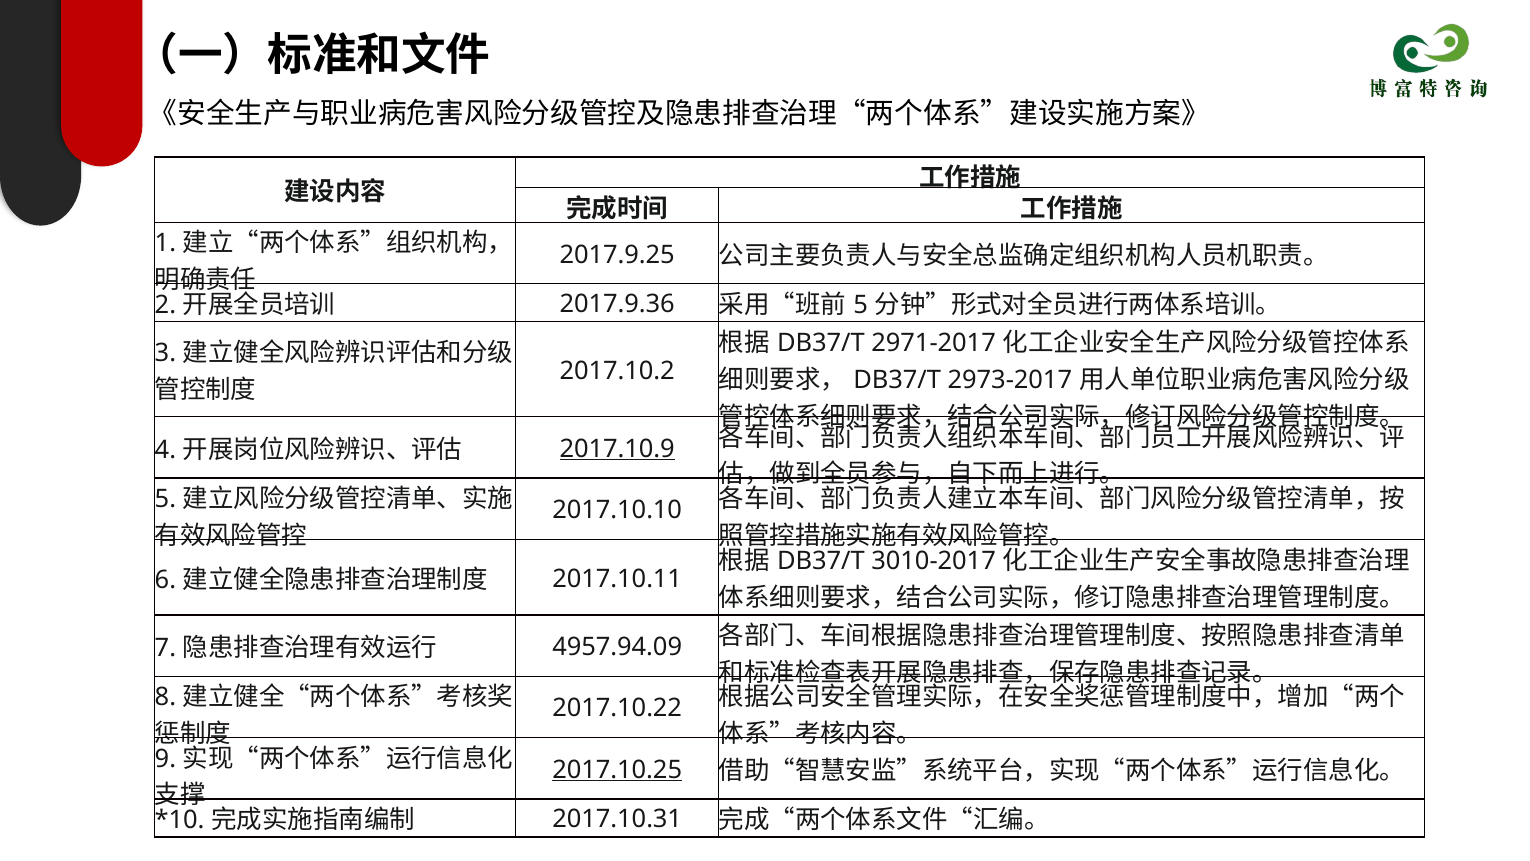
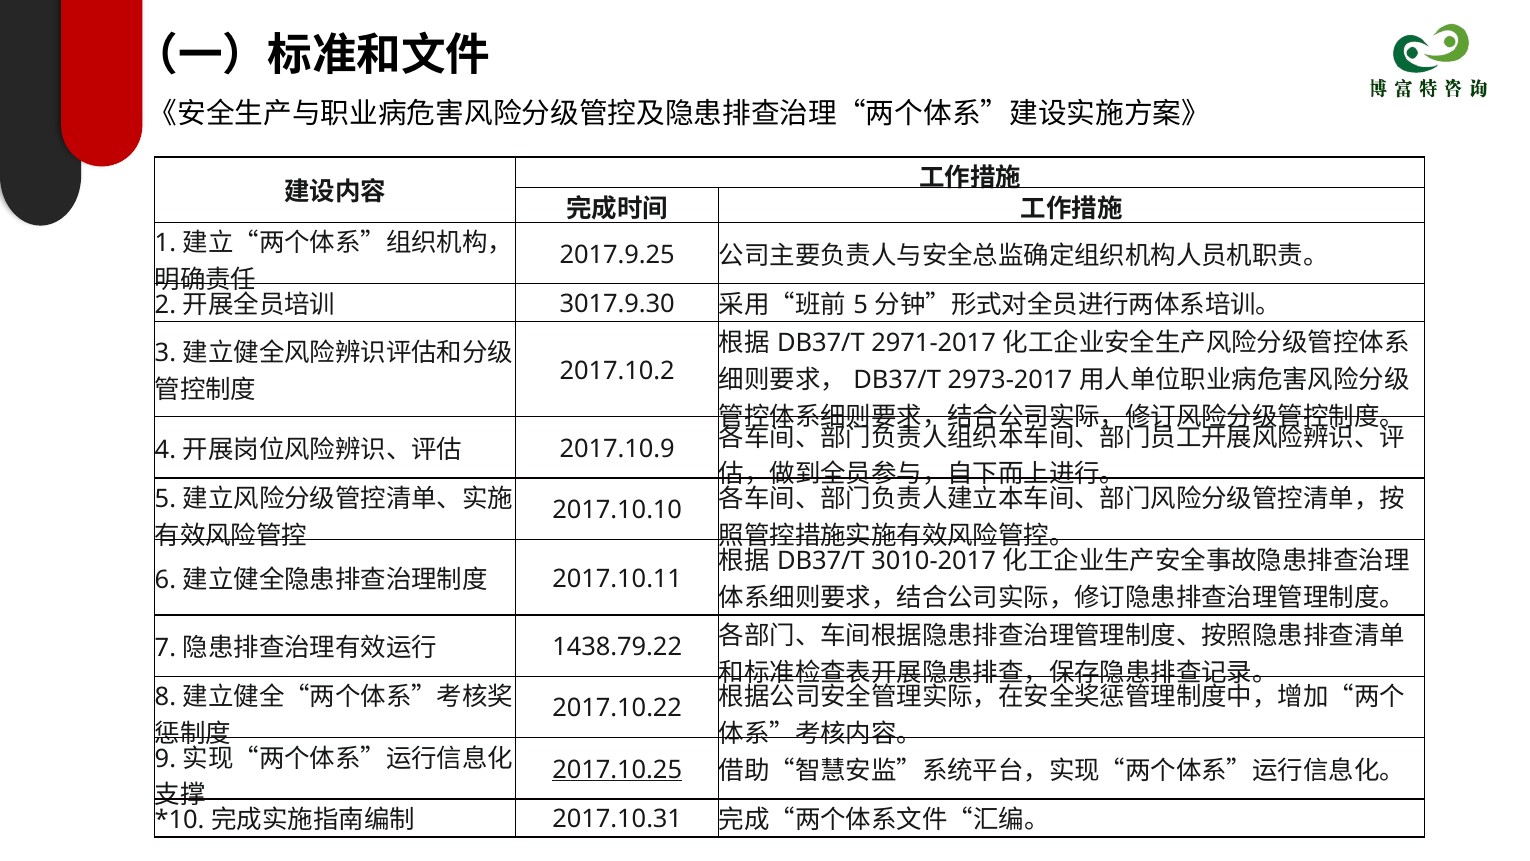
2017.9.36: 2017.9.36 -> 3017.9.30 (617, 304)
2017.10.9 underline: present -> none (617, 449)
4957.94.09: 4957.94.09 -> 1438.79.22 (617, 647)
